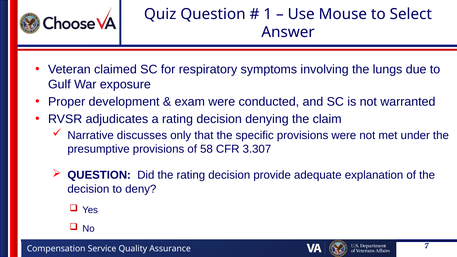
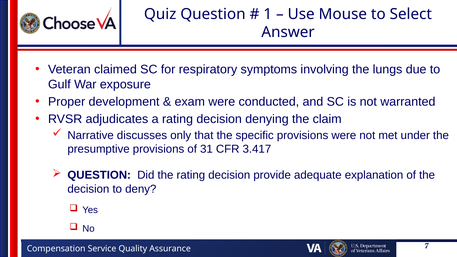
58: 58 -> 31 (206, 149)
3.307: 3.307 -> 3.417 (257, 149)
